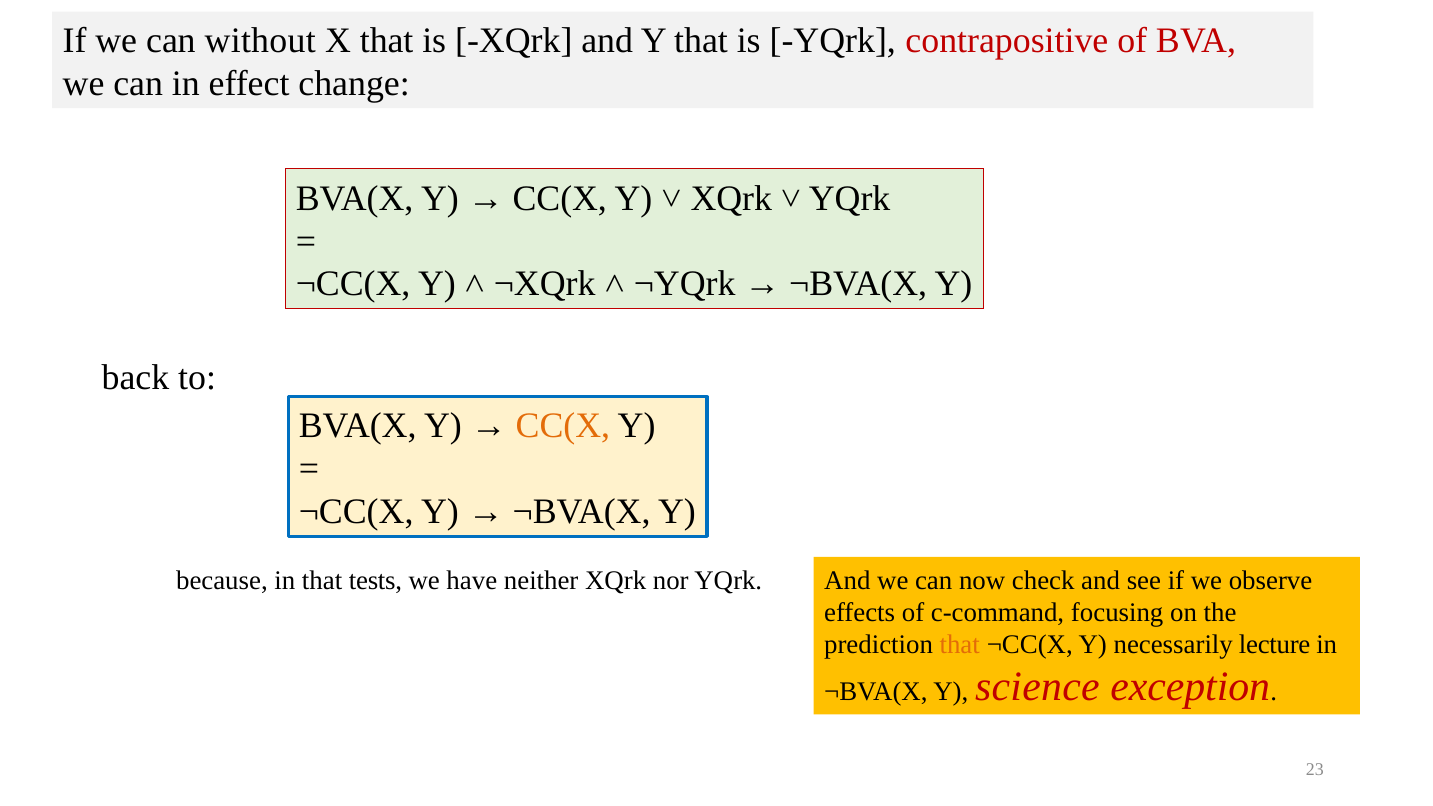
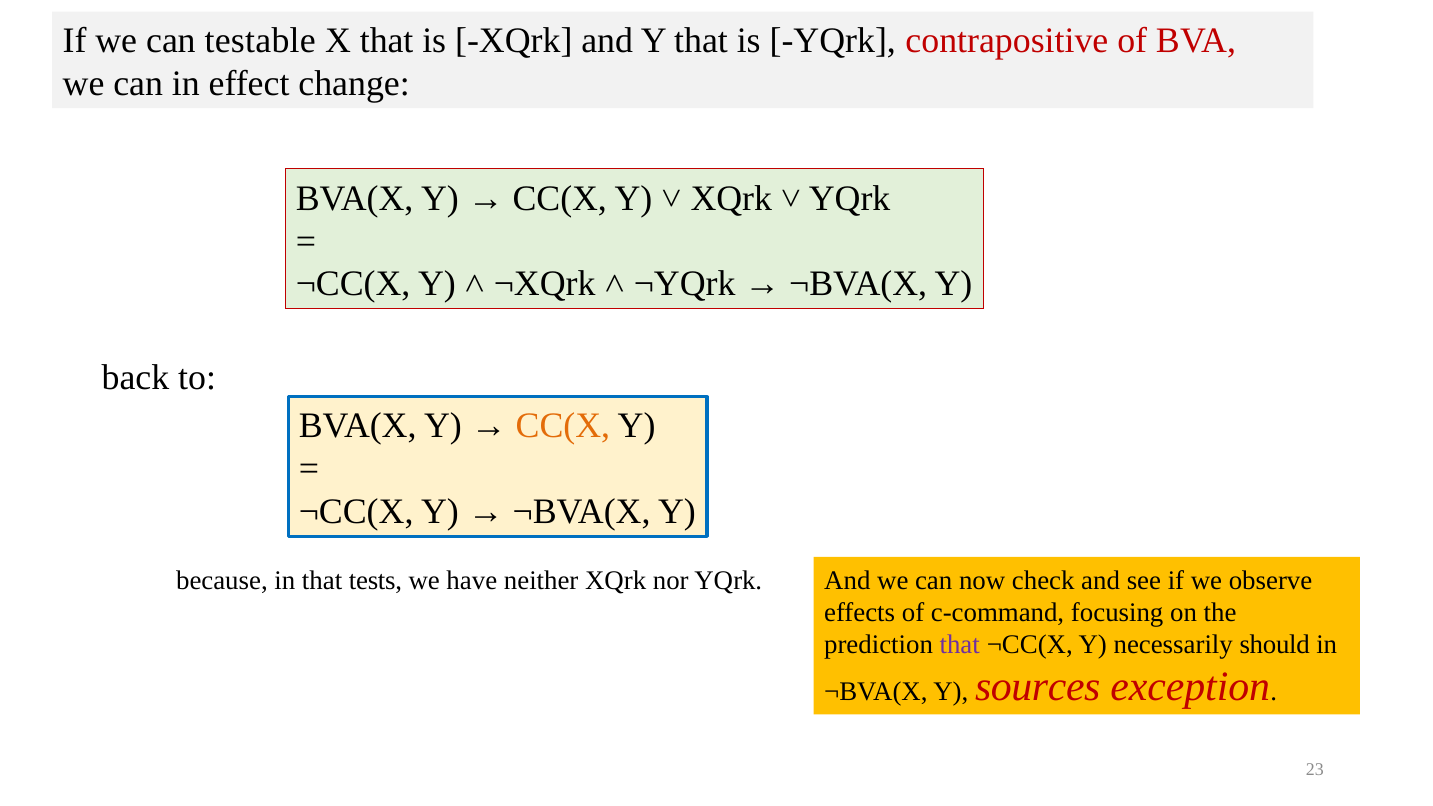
without: without -> testable (260, 41)
that colour: orange -> purple (960, 645)
lecture: lecture -> should (1275, 645)
science: science -> sources (1038, 687)
